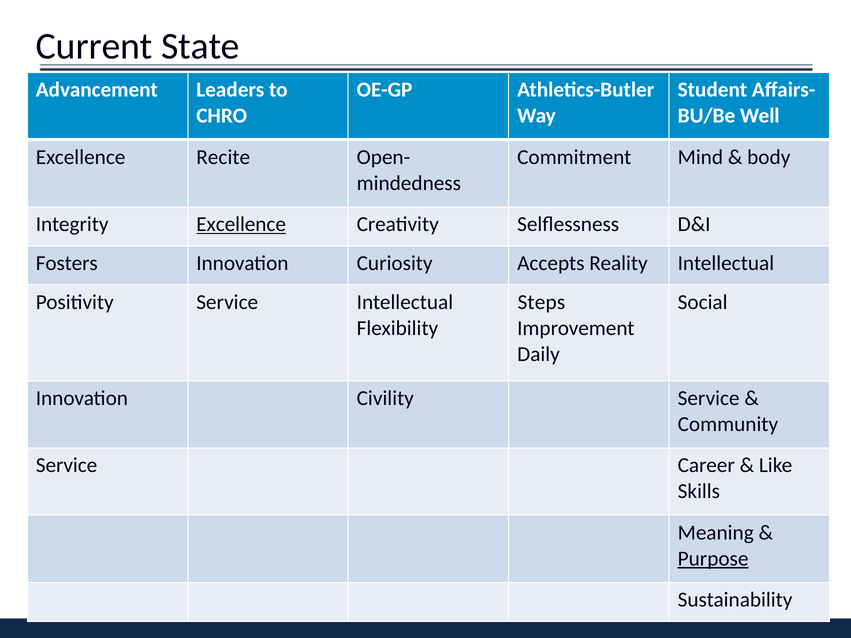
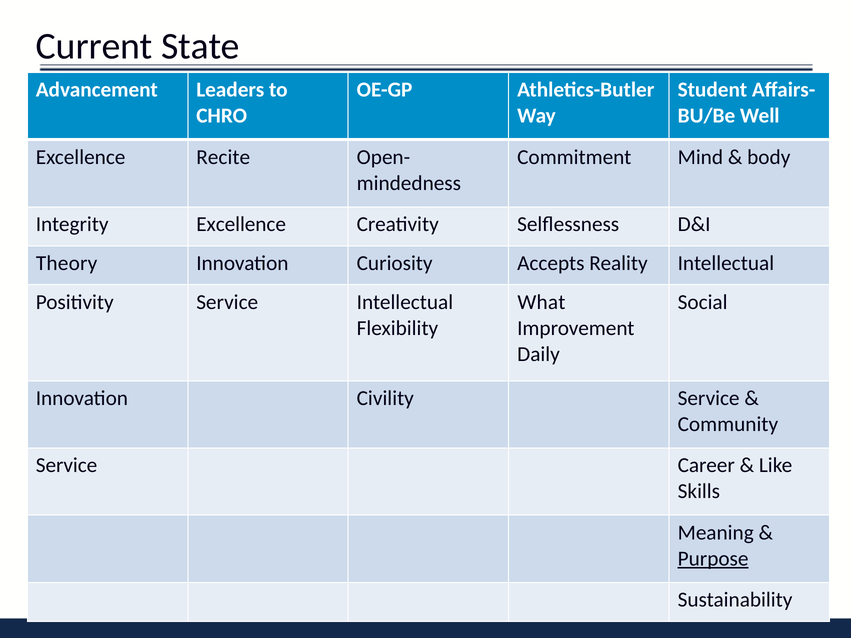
Excellence underline: present -> none (241, 224)
Fosters: Fosters -> Theory (67, 263)
Steps: Steps -> What (541, 302)
